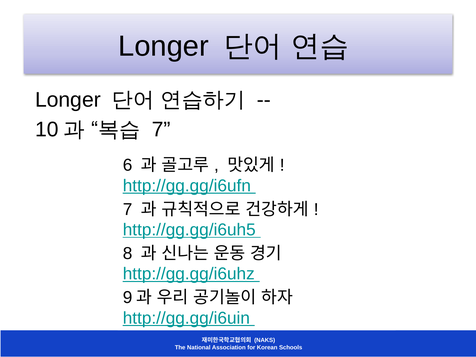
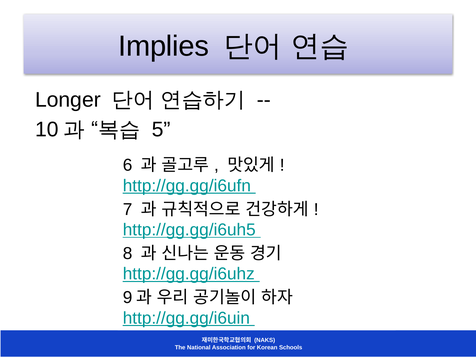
Longer: Longer -> Implies (164, 46)
7: 7 -> 5 (161, 129)
